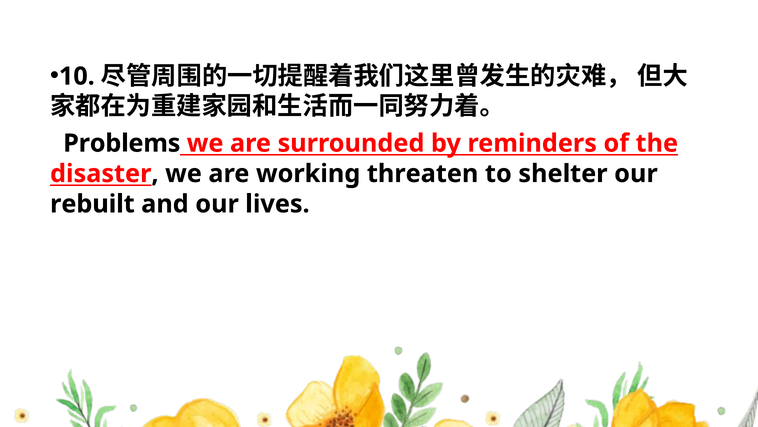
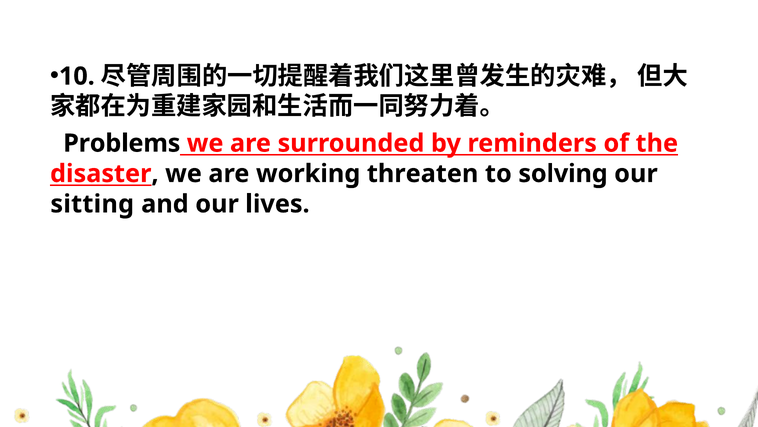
shelter: shelter -> solving (563, 173)
rebuilt: rebuilt -> sitting (92, 204)
